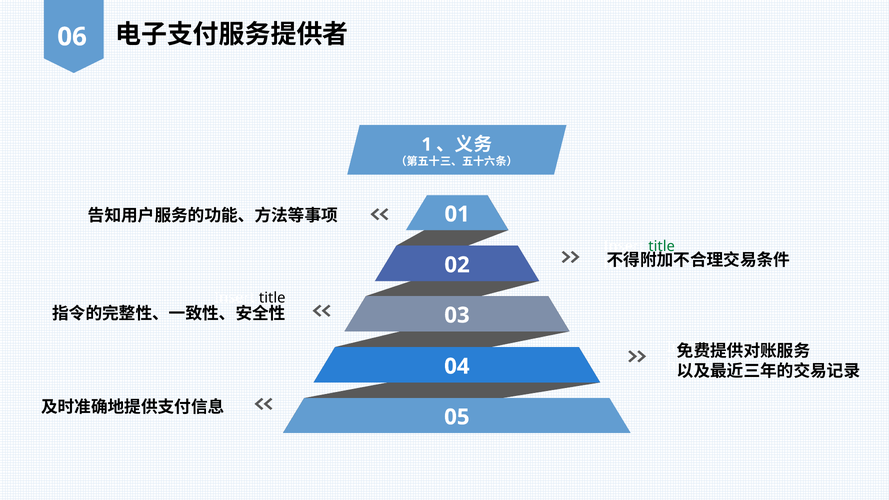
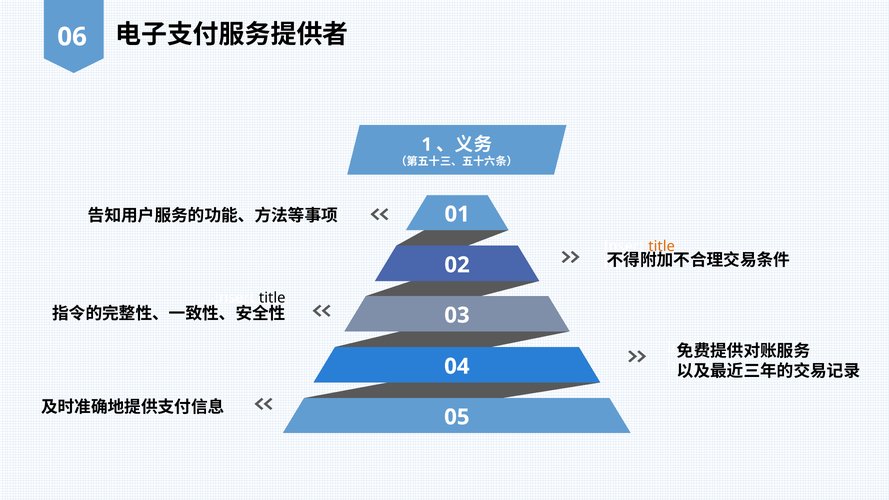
title colour: green -> orange (662, 246)
